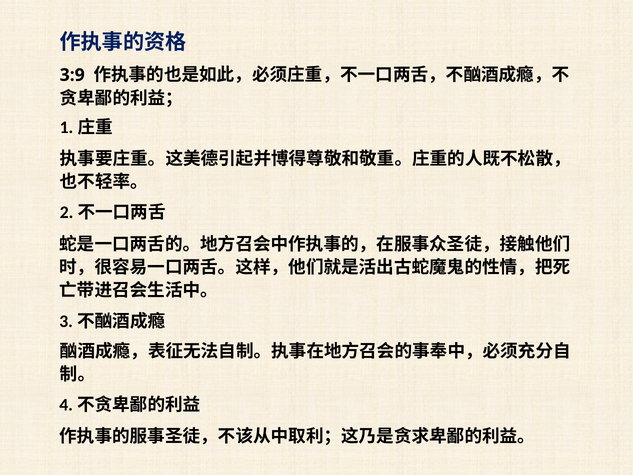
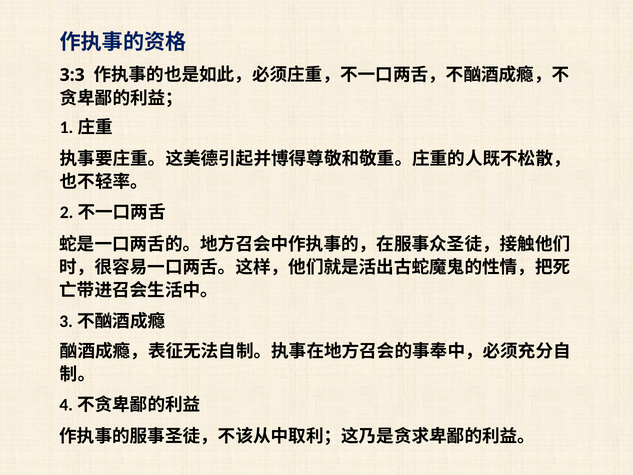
3:9: 3:9 -> 3:3 (72, 75)
